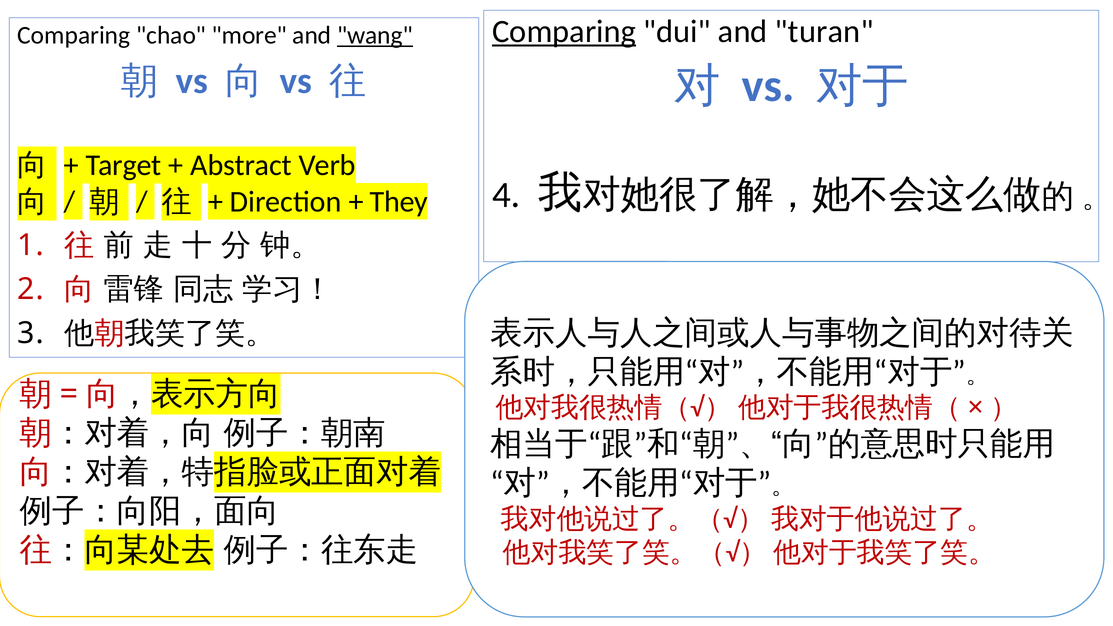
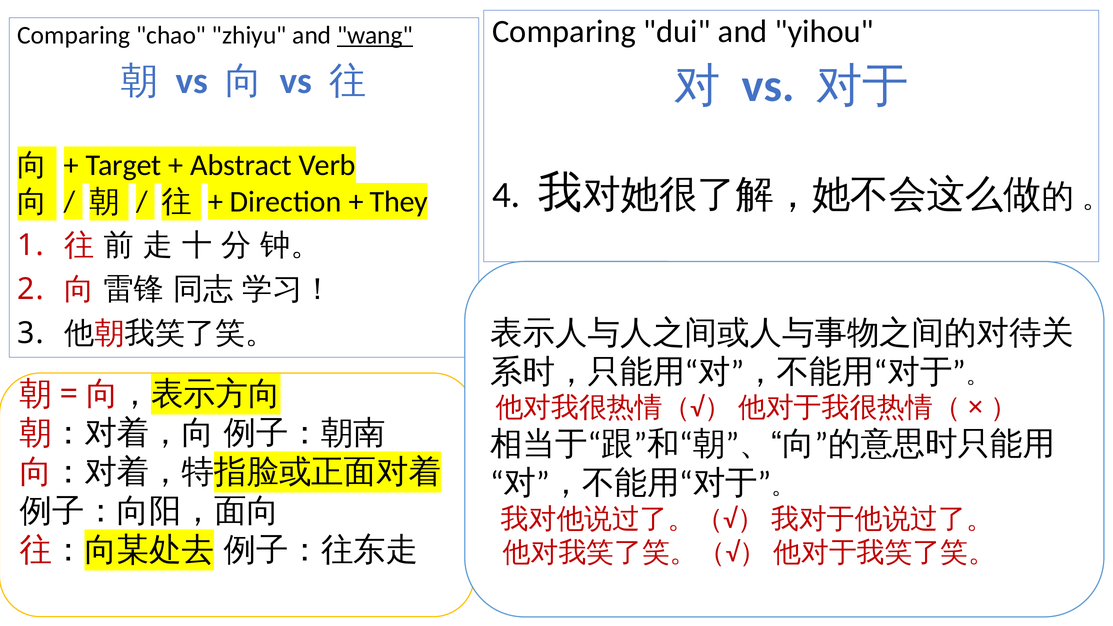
Comparing underline: present -> none (564, 32)
turan: turan -> yihou (824, 32)
more: more -> zhiyu (249, 36)
